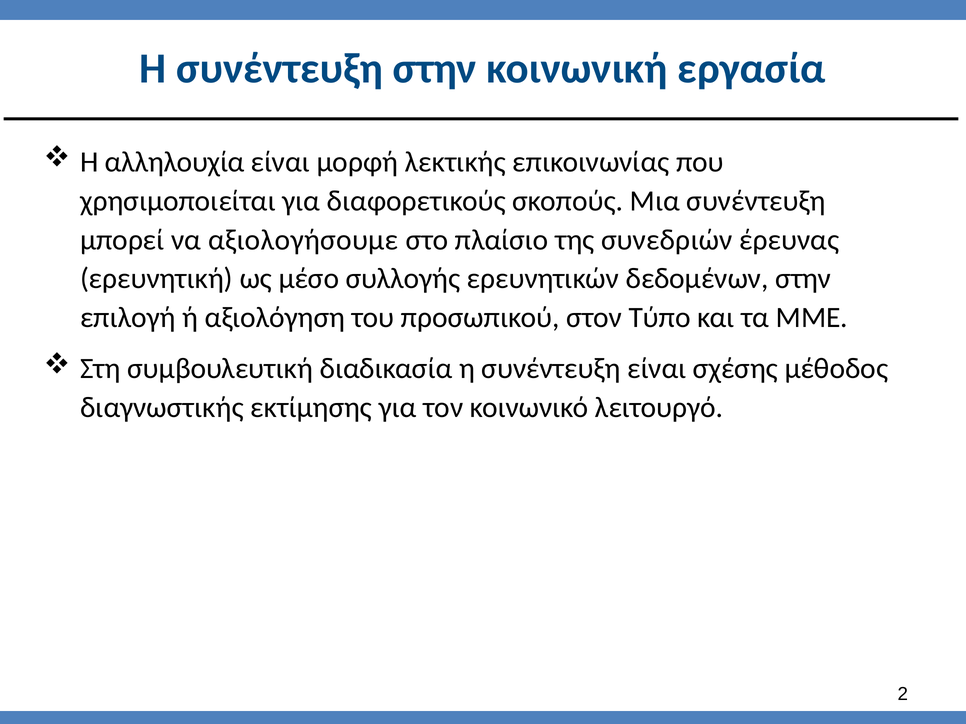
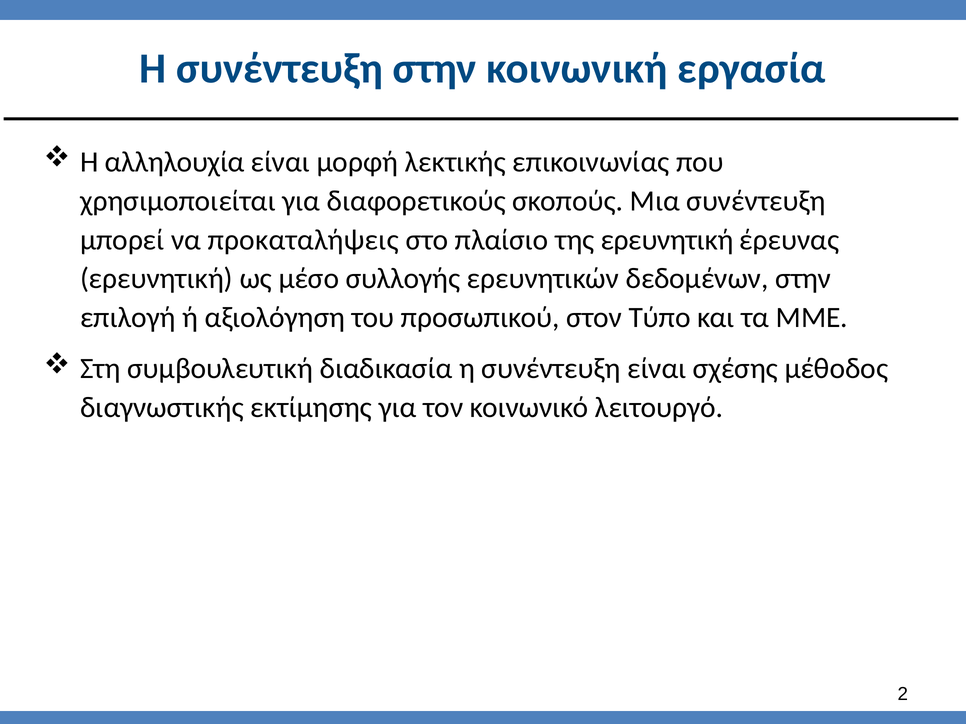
αξιολογήσουμε: αξιολογήσουμε -> προκαταλήψεις (303, 240)
της συνεδριών: συνεδριών -> ερευνητική (667, 240)
